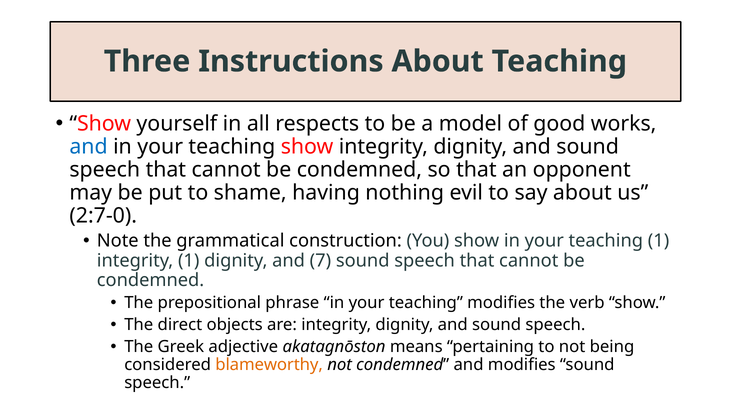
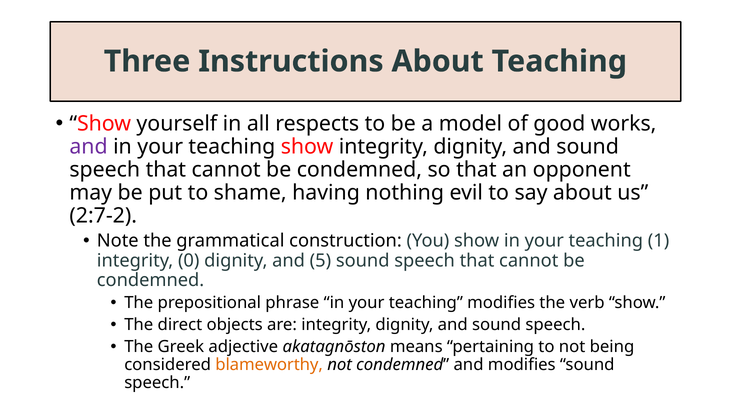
and colour: blue -> purple (89, 147)
2:7-0: 2:7-0 -> 2:7-2 (103, 216)
integrity 1: 1 -> 0 (189, 261)
7: 7 -> 5 (320, 261)
